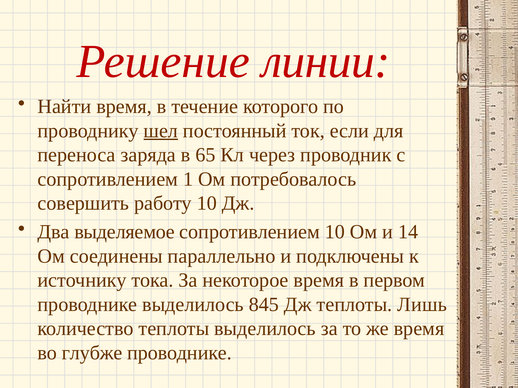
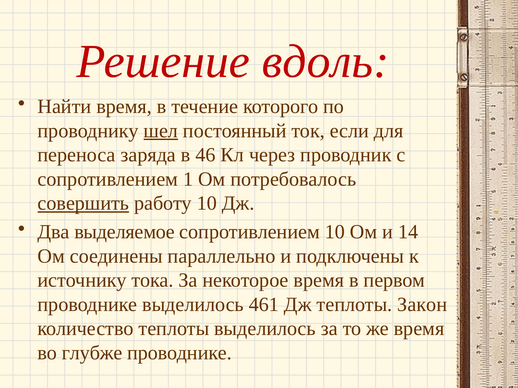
линии: линии -> вдоль (325, 62)
65: 65 -> 46 (206, 155)
совершить underline: none -> present (83, 204)
845: 845 -> 461 (264, 305)
Лишь: Лишь -> Закон (422, 305)
